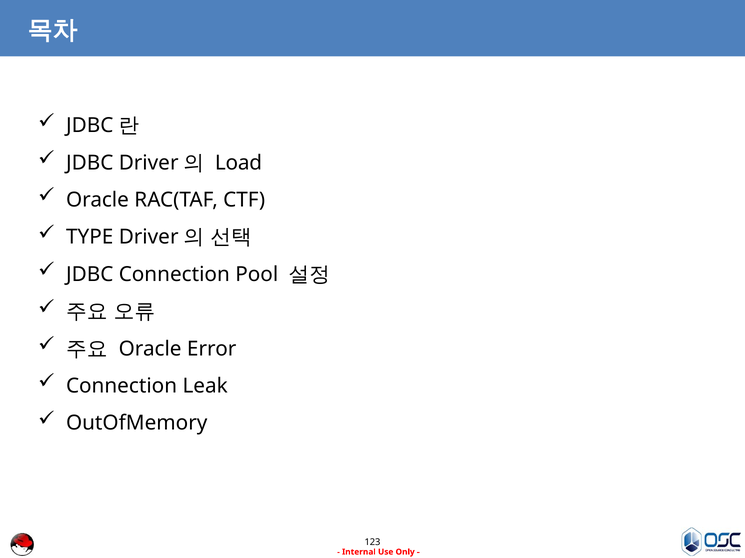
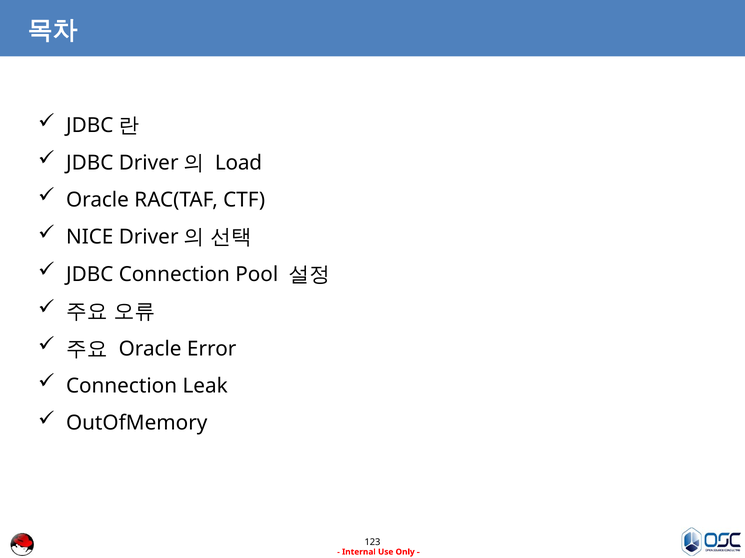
TYPE: TYPE -> NICE (90, 237)
